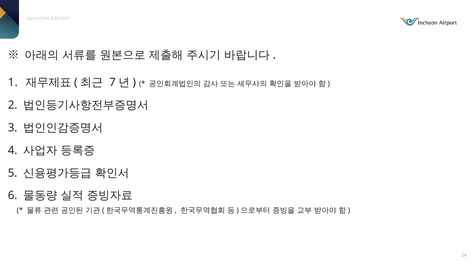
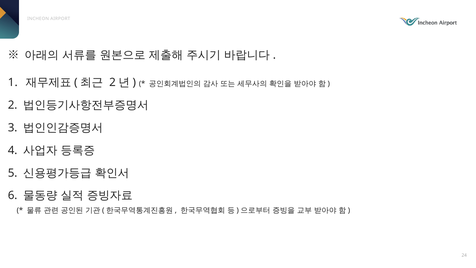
7: 7 -> 2 (112, 82)
